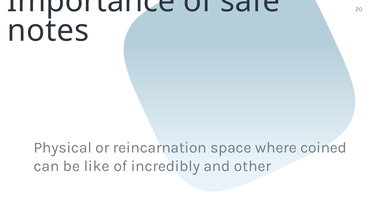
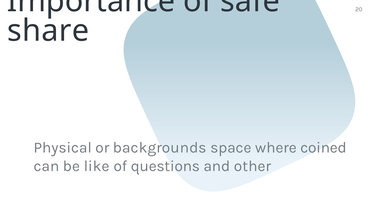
notes: notes -> share (48, 31)
reincarnation: reincarnation -> backgrounds (160, 148)
incredibly: incredibly -> questions (165, 166)
